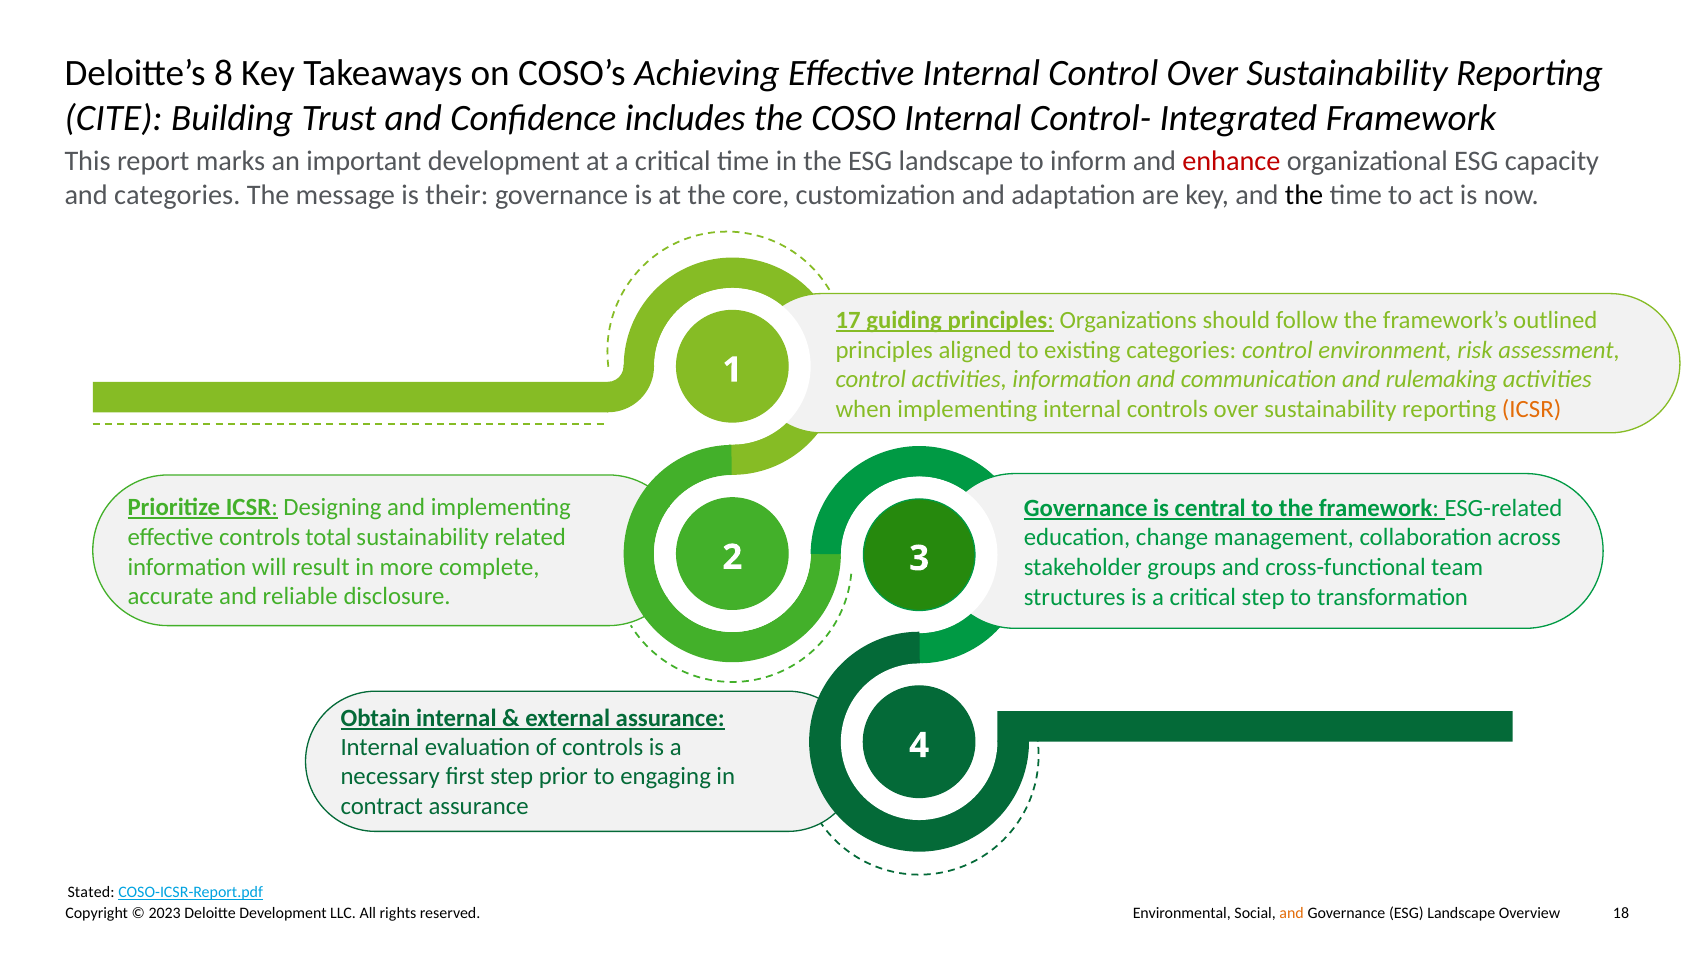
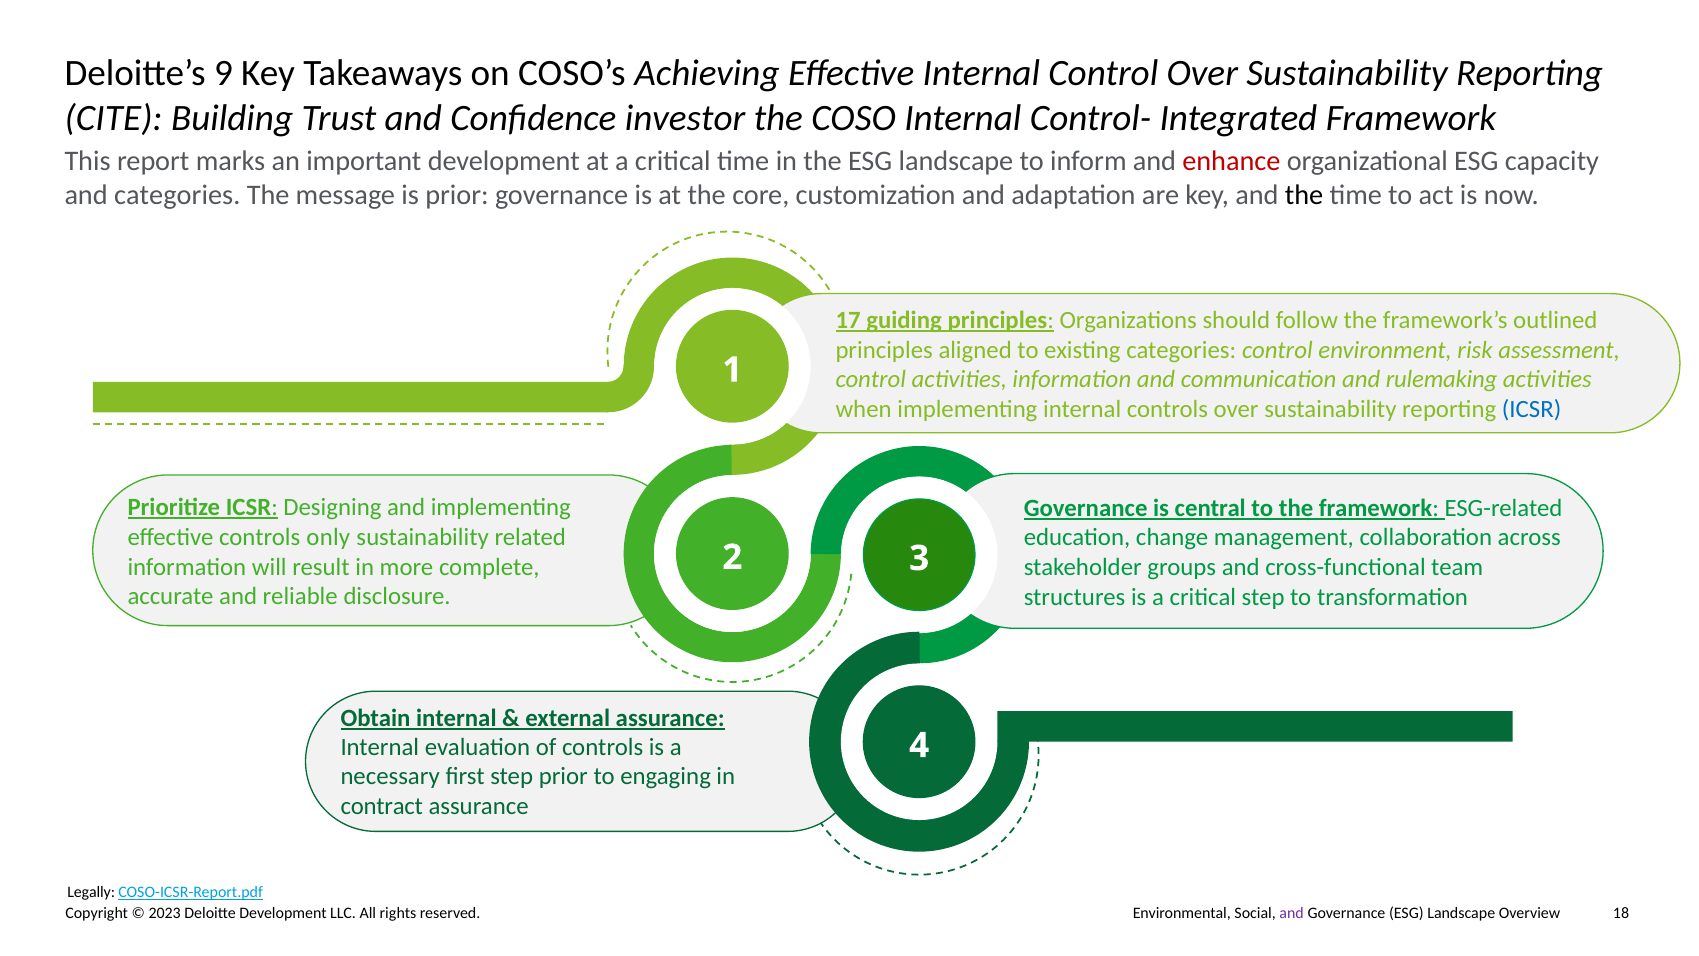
8: 8 -> 9 (223, 73)
includes: includes -> investor (685, 118)
is their: their -> prior (457, 195)
ICSR colour: orange -> blue (1532, 409)
total: total -> only (328, 537)
Stated: Stated -> Legally (91, 892)
and colour: orange -> purple (1292, 913)
